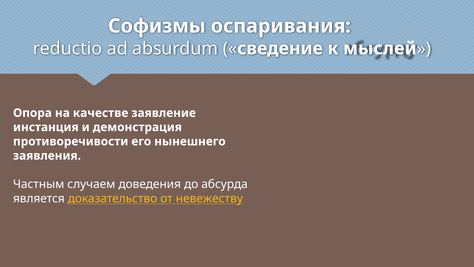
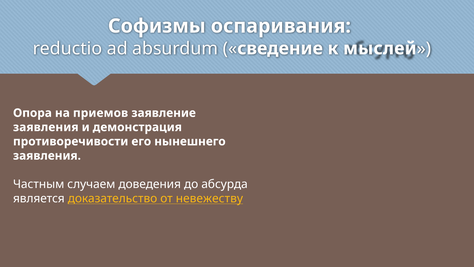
качестве: качестве -> приемов (101, 113)
инстанция: инстанция -> заявления (46, 127)
